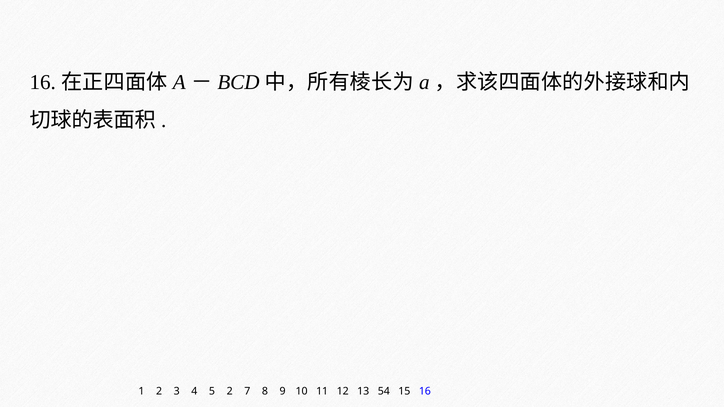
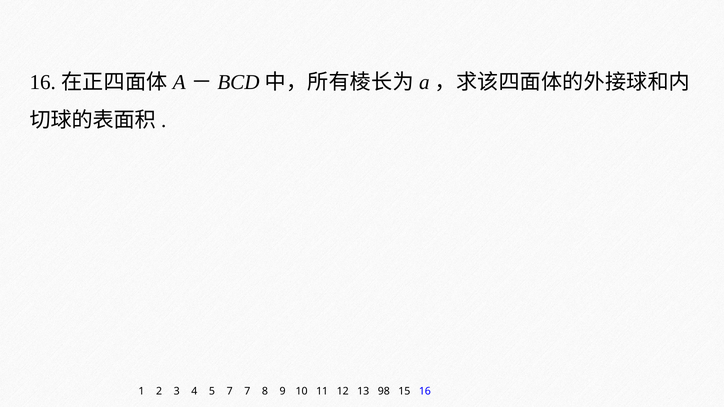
5 2: 2 -> 7 (230, 391)
54: 54 -> 98 (384, 391)
